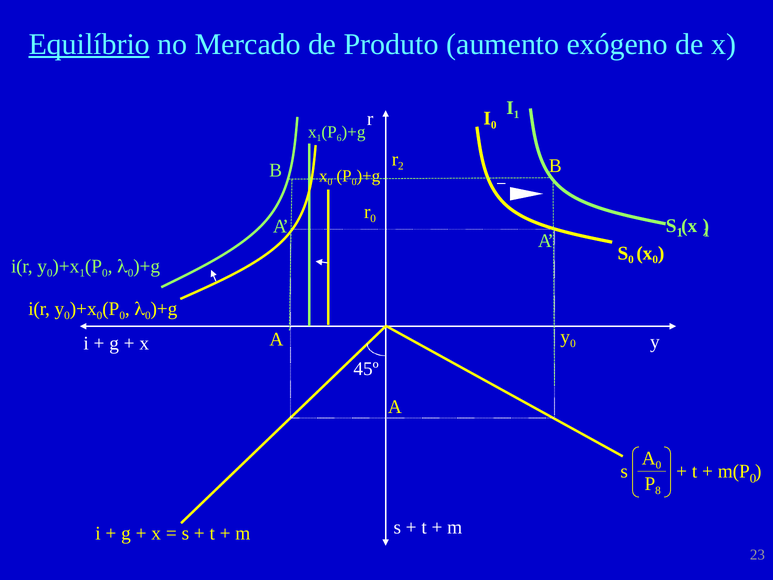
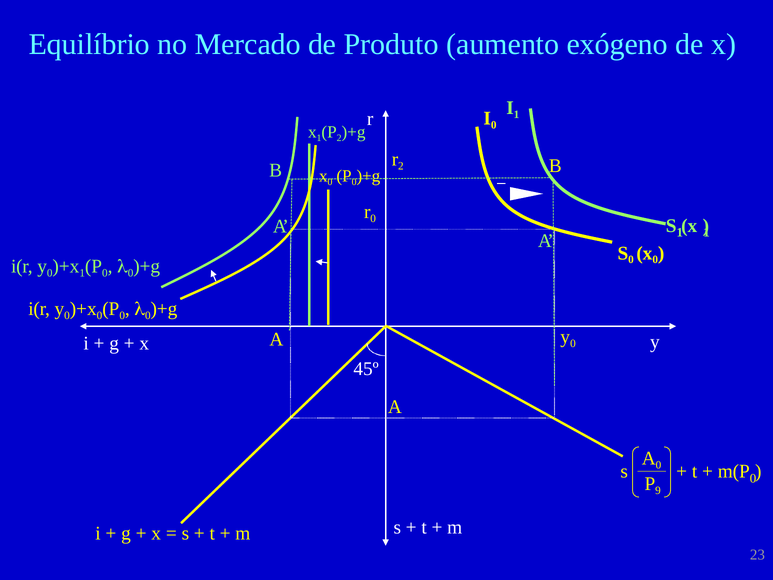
Equilíbrio underline: present -> none (89, 44)
6: 6 -> 2 (339, 138)
8: 8 -> 9 (658, 490)
